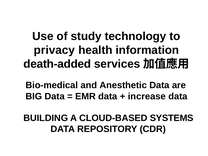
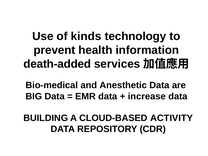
study: study -> kinds (86, 36)
privacy: privacy -> prevent (54, 50)
SYSTEMS: SYSTEMS -> ACTIVITY (172, 118)
